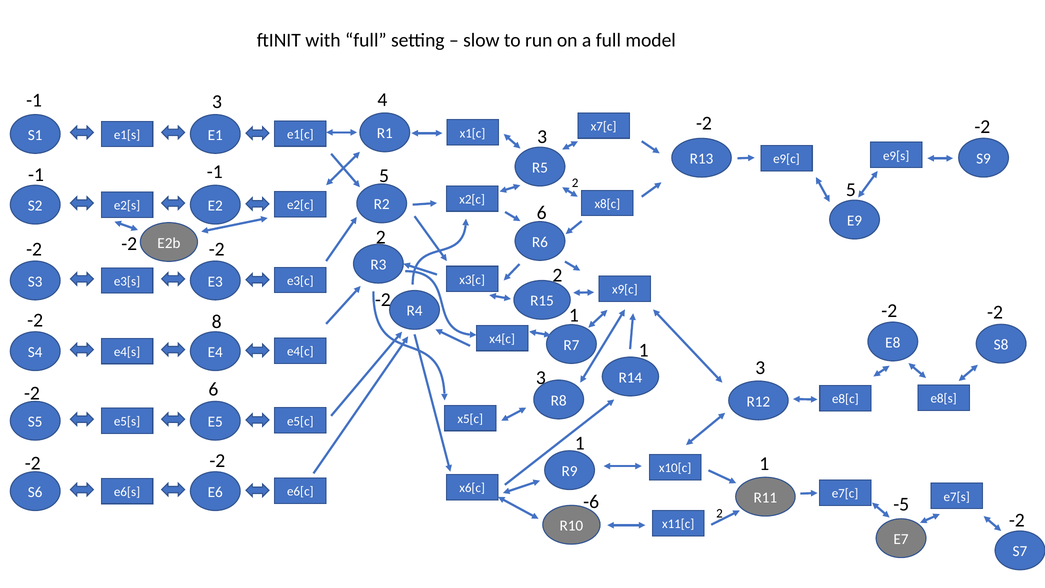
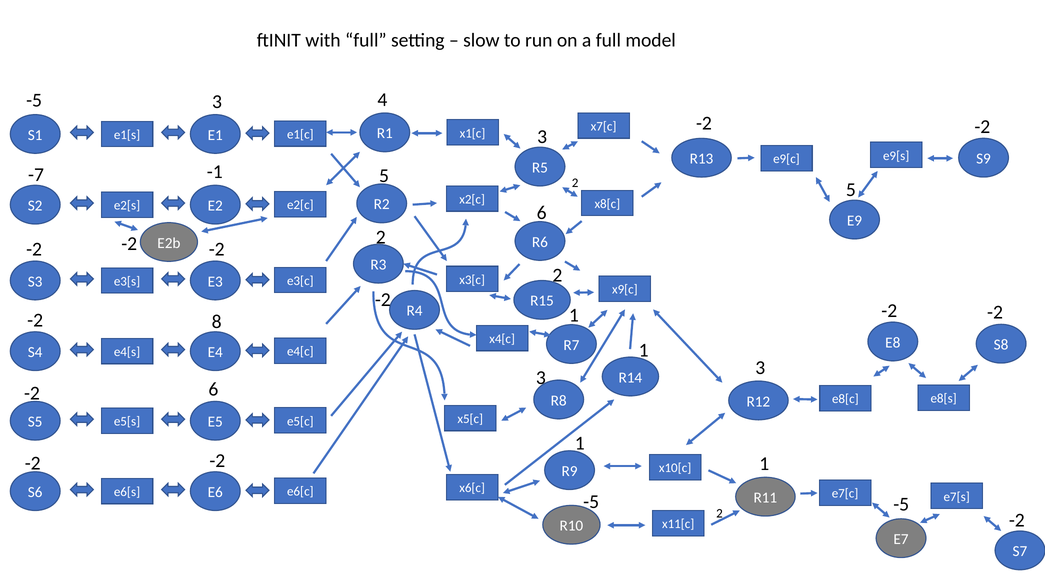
-1: -1 -> -5 (34, 100)
-1: -1 -> -7 (36, 175)
-6: -6 -> -5 (591, 502)
